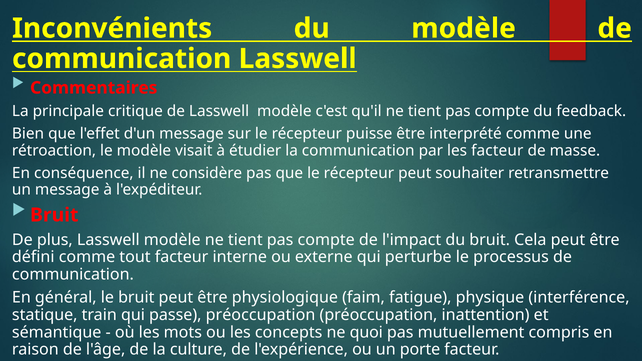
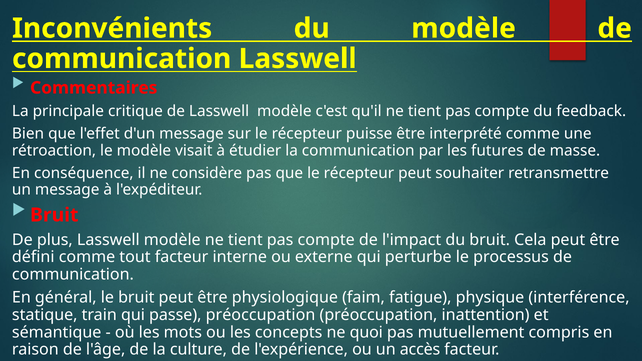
les facteur: facteur -> futures (497, 151)
porte: porte -> accès (420, 350)
